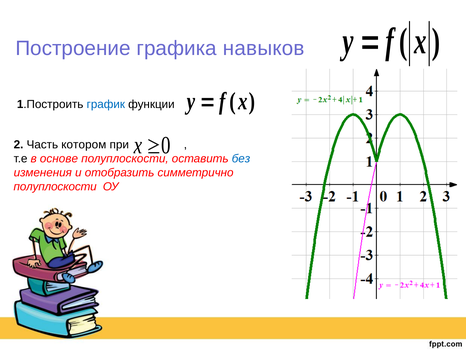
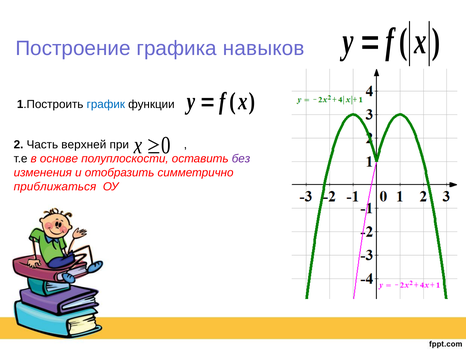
котором: котором -> верхней (84, 144)
без colour: blue -> purple (241, 158)
полуплоскости: полуплоскости -> приближаться (55, 186)
